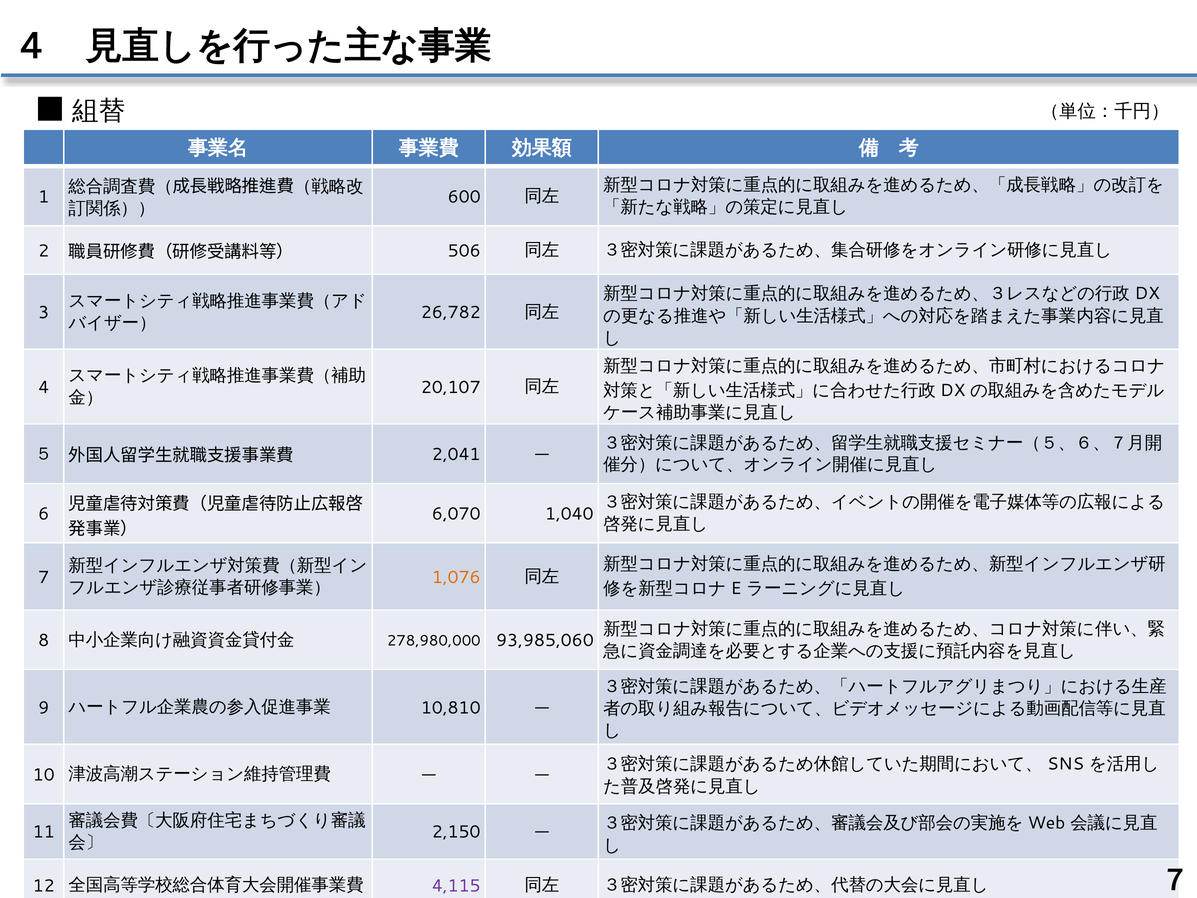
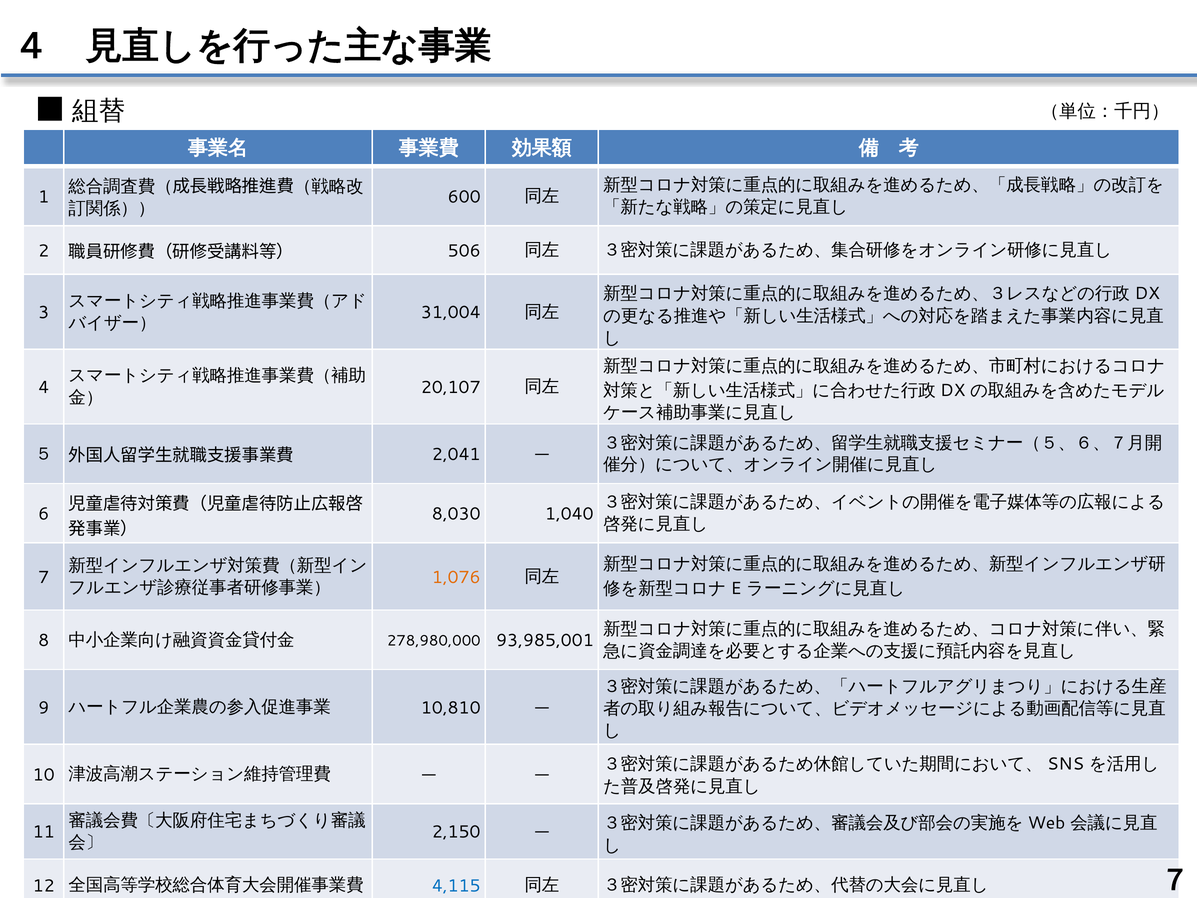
26,782: 26,782 -> 31,004 (451, 313)
6,070: 6,070 -> 8,030 (456, 514)
93,985,060: 93,985,060 -> 93,985,001 (545, 640)
4,115 colour: purple -> blue (456, 886)
